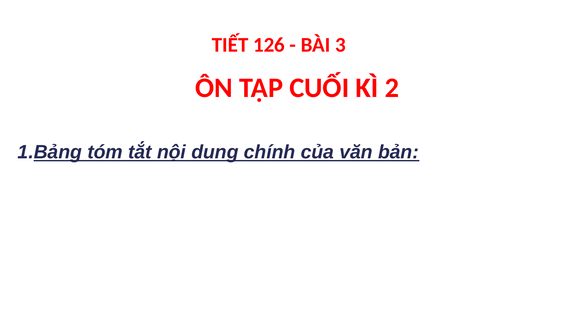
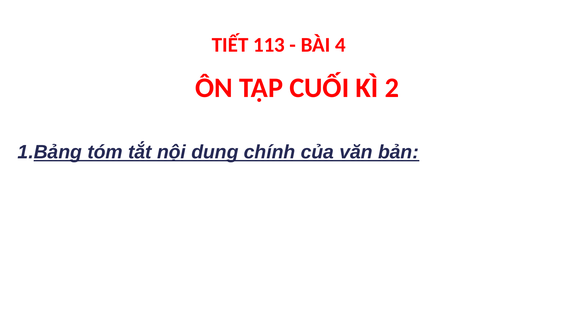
126: 126 -> 113 (269, 45)
3: 3 -> 4 (341, 45)
